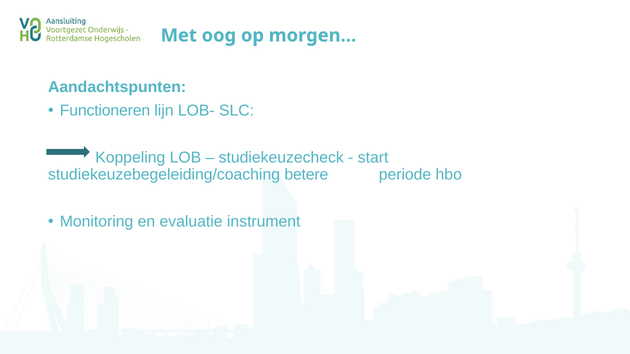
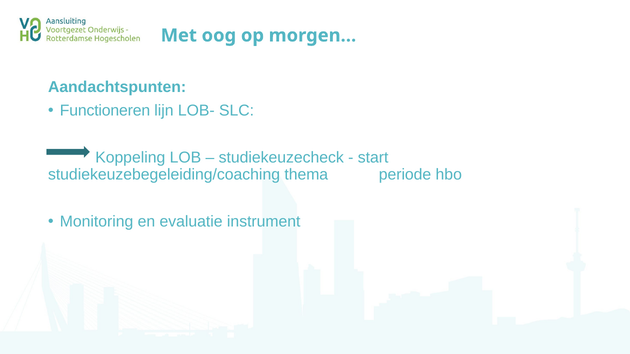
betere: betere -> thema (306, 175)
